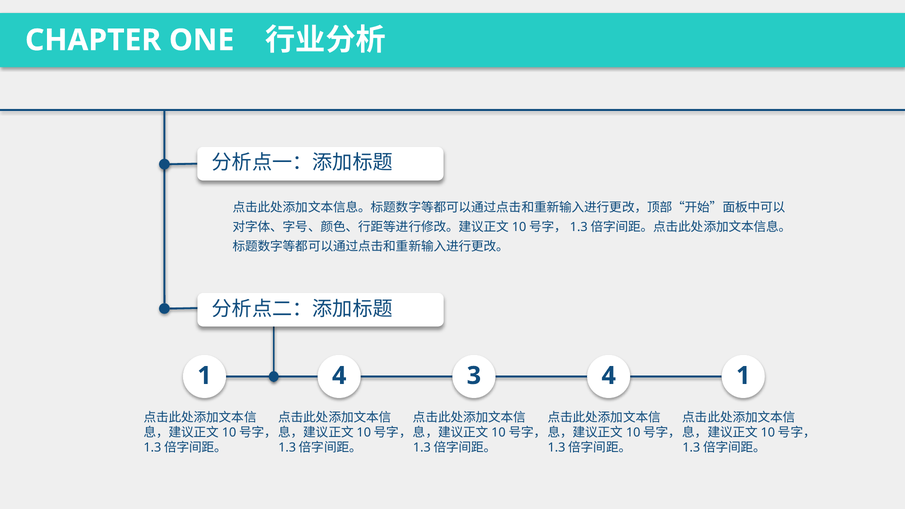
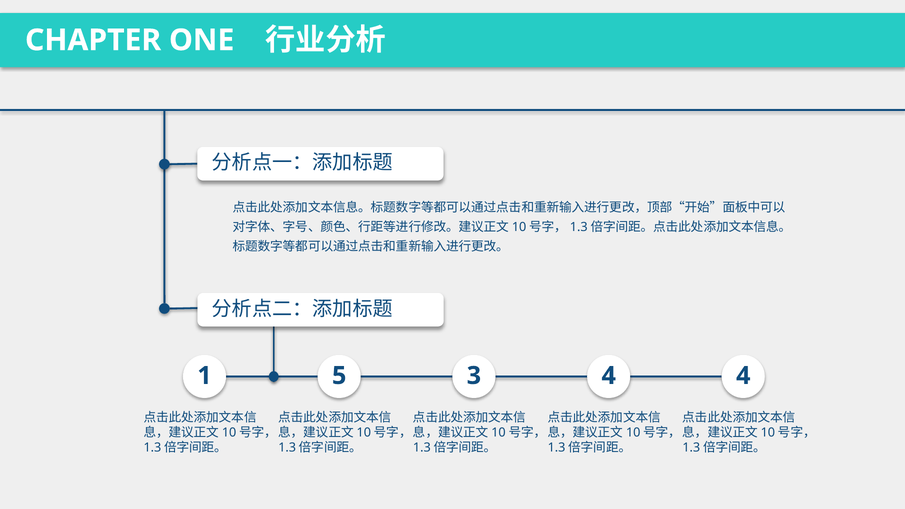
1 4: 4 -> 5 (339, 376)
4 1: 1 -> 4 (743, 376)
